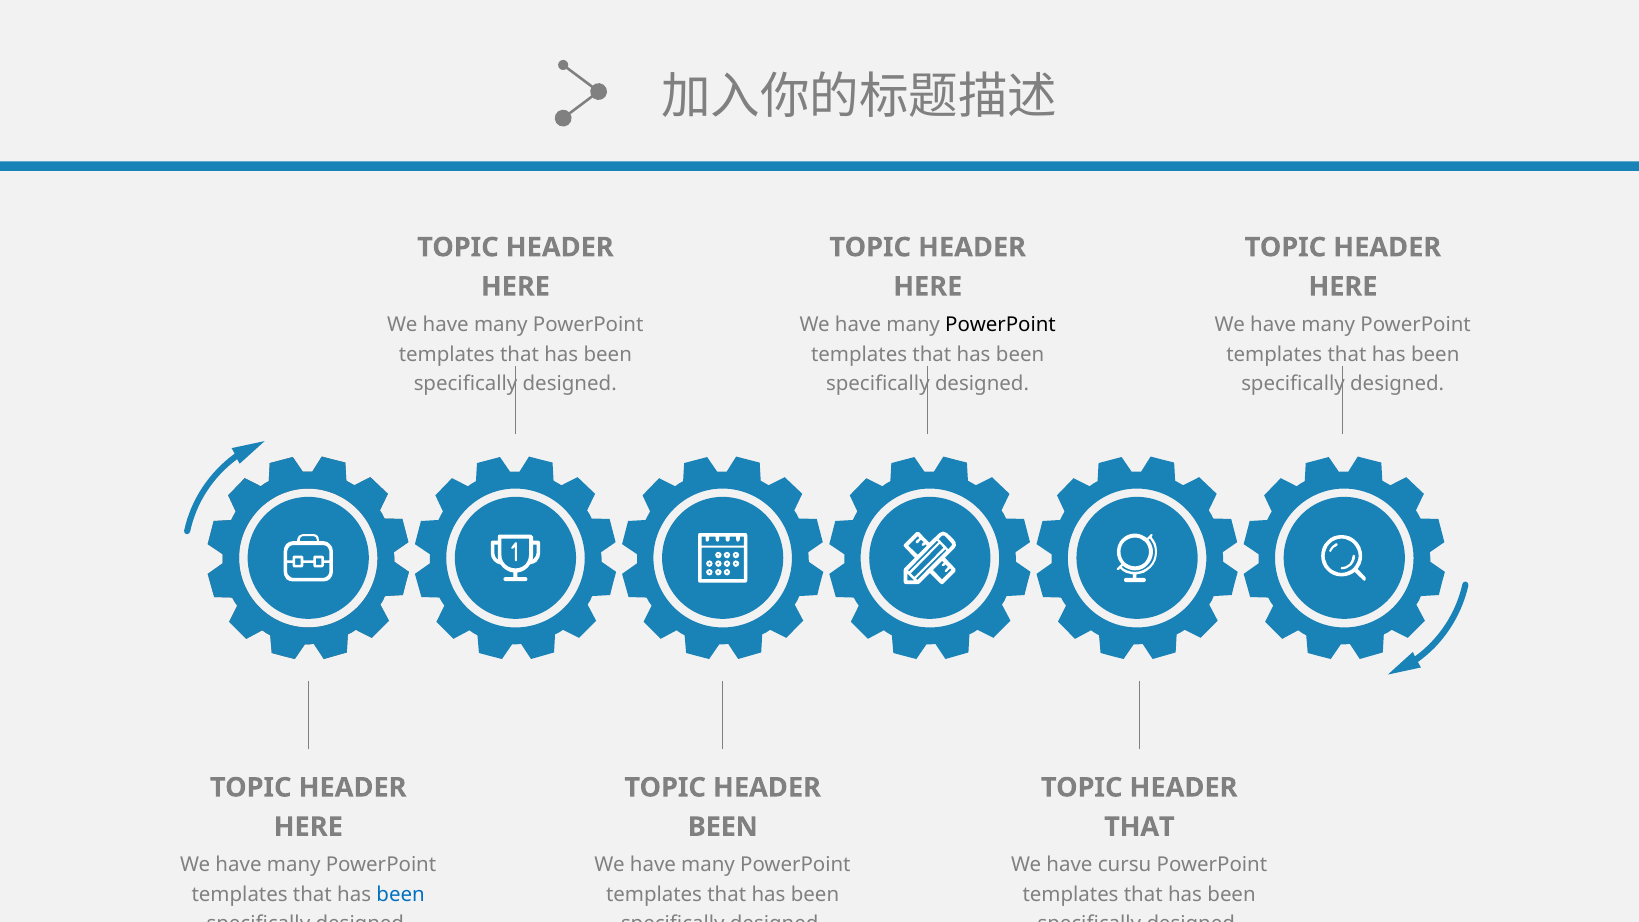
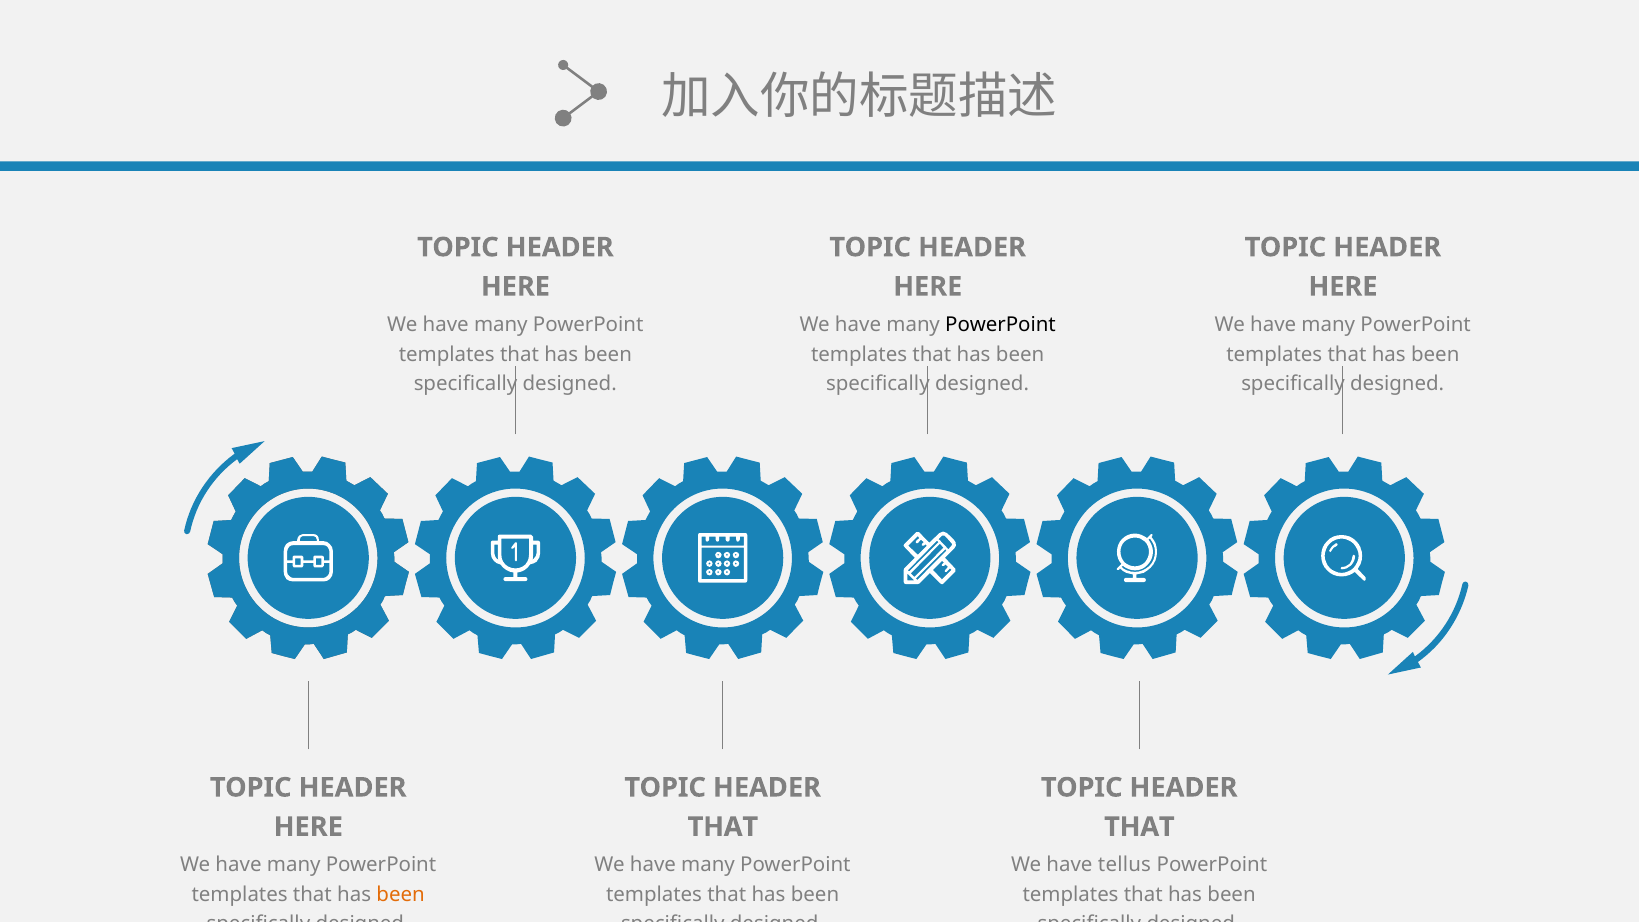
BEEN: BEEN -> THAT (723, 827)
cursu: cursu -> tellus (1124, 865)
been colour: blue -> orange (401, 895)
